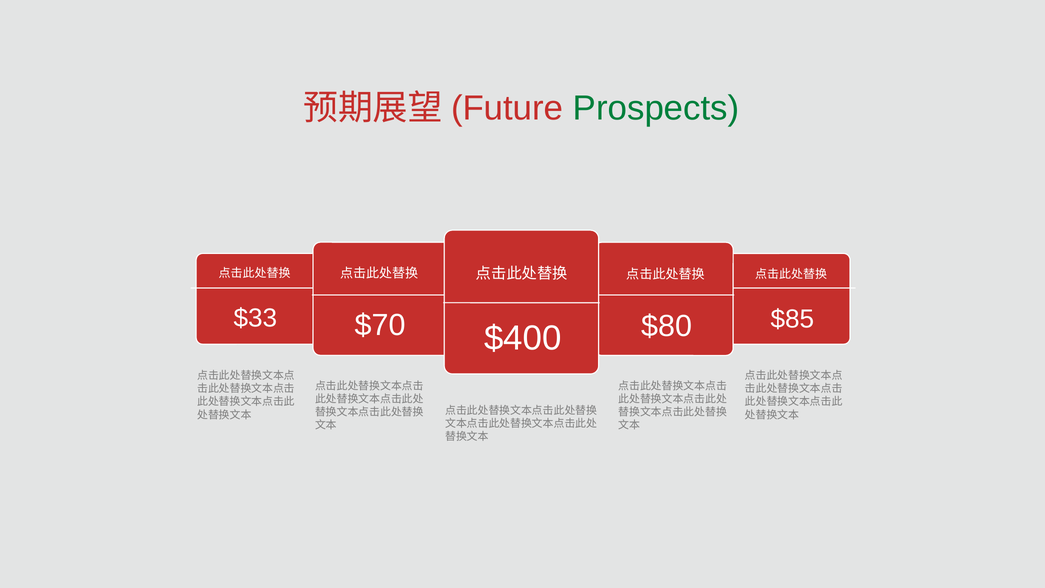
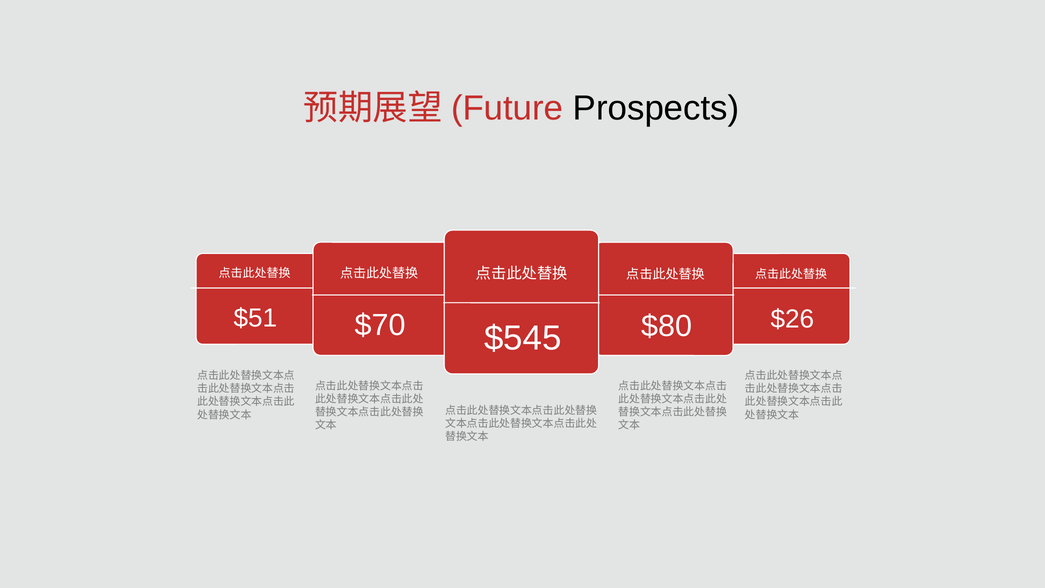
Prospects colour: green -> black (656, 108)
$33: $33 -> $51 (256, 318)
$400: $400 -> $545 (523, 338)
$85: $85 -> $26 (792, 319)
